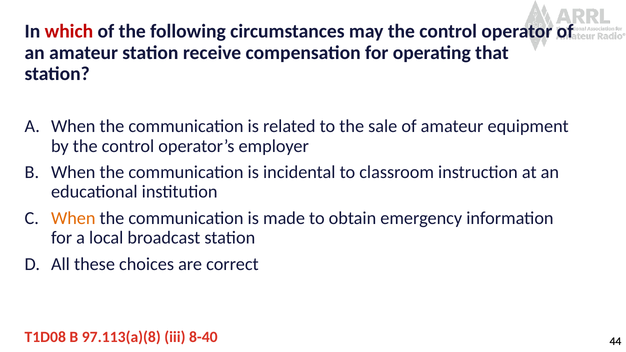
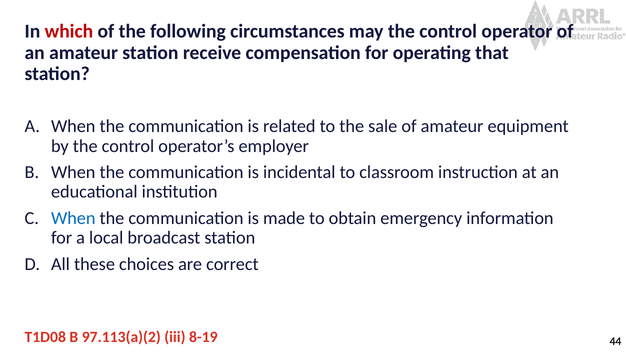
When colour: orange -> blue (73, 218)
97.113(a)(8: 97.113(a)(8 -> 97.113(a)(2 (121, 337)
8-40: 8-40 -> 8-19 (203, 337)
